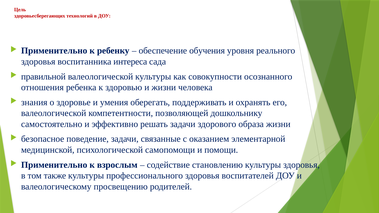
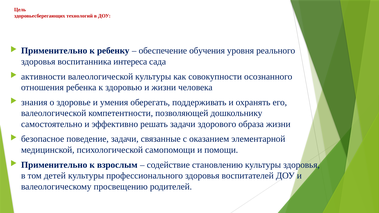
правильной: правильной -> активности (43, 77)
также: также -> детей (55, 176)
